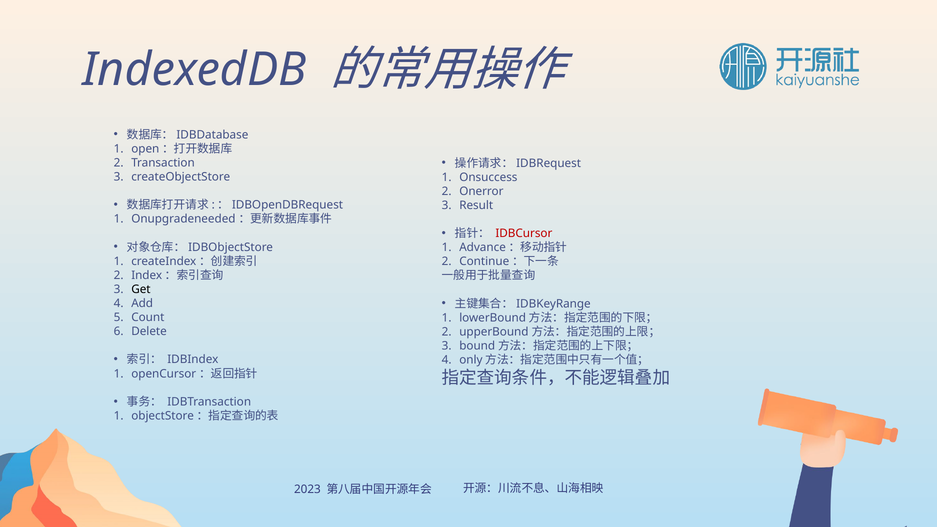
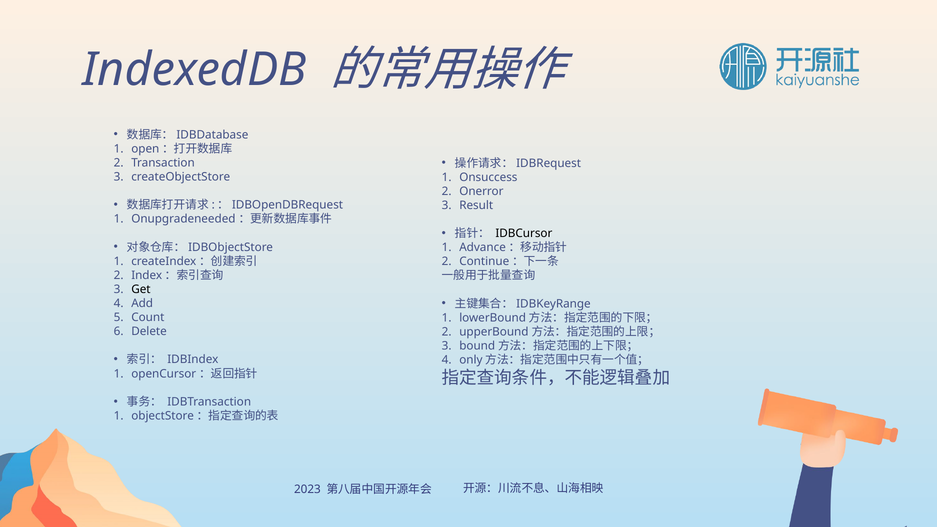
IDBCursor colour: red -> black (524, 233)
